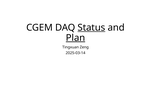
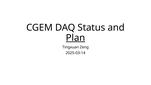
Status underline: present -> none (91, 28)
